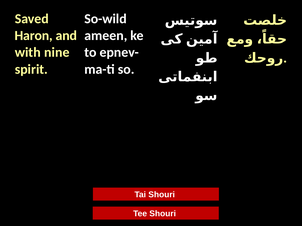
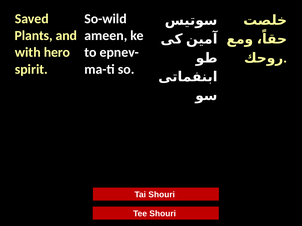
Haron: Haron -> Plants (34, 36)
nine: nine -> hero (57, 53)
